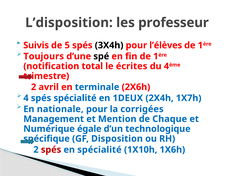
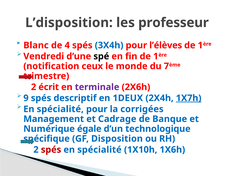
Suivis: Suivis -> Blanc (36, 45)
5: 5 -> 4 (67, 45)
3X4h colour: black -> blue (109, 45)
Toujours: Toujours -> Vendredi (44, 56)
total: total -> ceux (92, 66)
écrites: écrites -> monde (132, 66)
du 4: 4 -> 7 (166, 66)
avril: avril -> écrit (49, 87)
terminale colour: blue -> purple (97, 87)
4: 4 -> 9 (26, 98)
spés spécialité: spécialité -> descriptif (75, 98)
1X7h underline: none -> present (189, 98)
nationale: nationale -> spécialité (60, 109)
Mention: Mention -> Cadrage (117, 119)
Chaque: Chaque -> Banque (170, 119)
